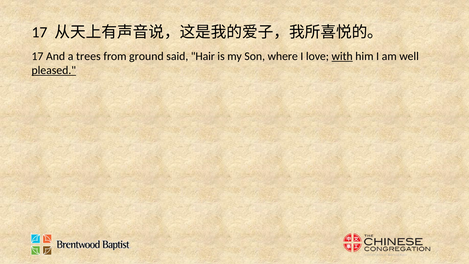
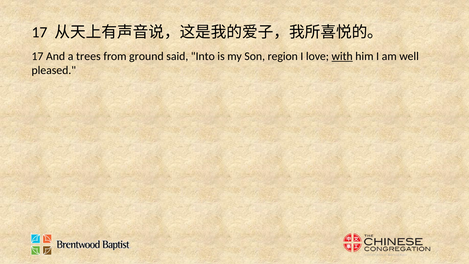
Hair: Hair -> Into (203, 56)
where: where -> region (283, 56)
pleased underline: present -> none (54, 70)
